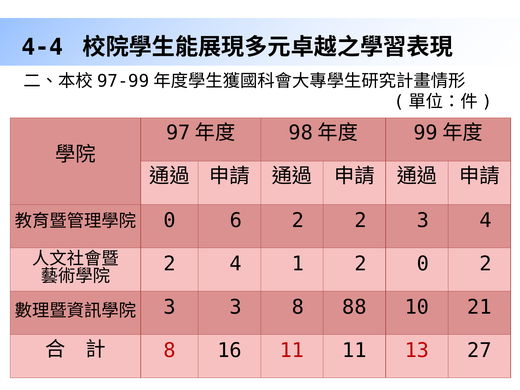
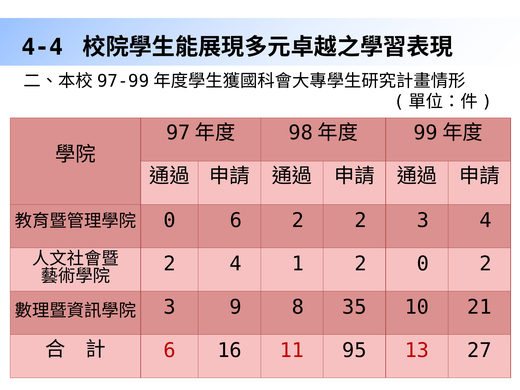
3 3: 3 -> 9 (236, 307)
88: 88 -> 35 (354, 307)
8: 8 -> 6 (169, 350)
11 11: 11 -> 95 (354, 350)
